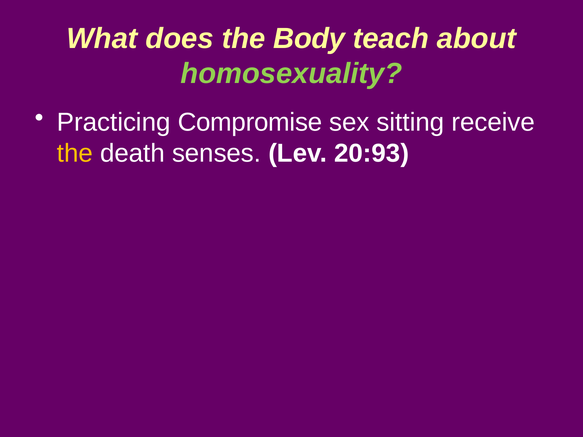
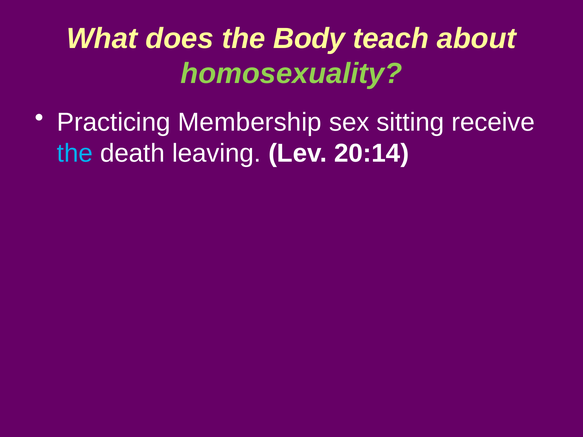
Compromise: Compromise -> Membership (250, 122)
the colour: yellow -> light blue (75, 153)
senses: senses -> leaving (217, 153)
20:93: 20:93 -> 20:14 (372, 153)
